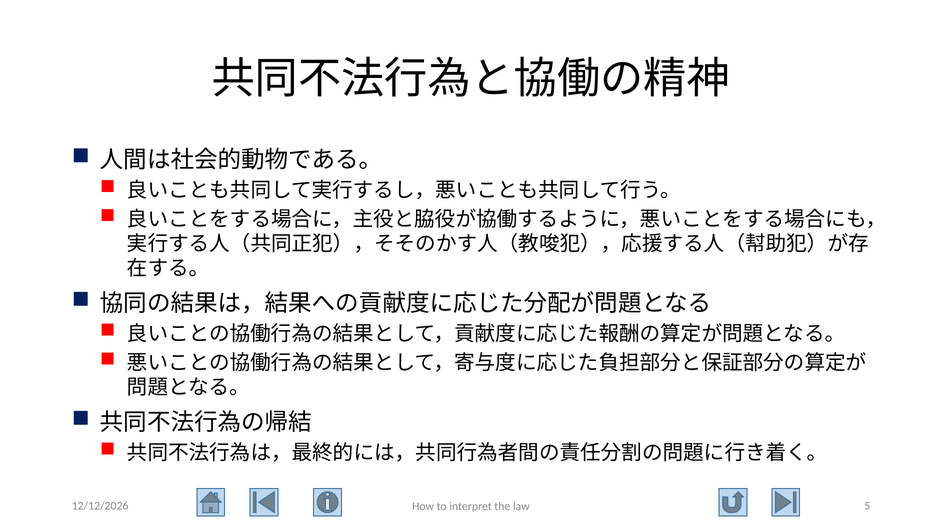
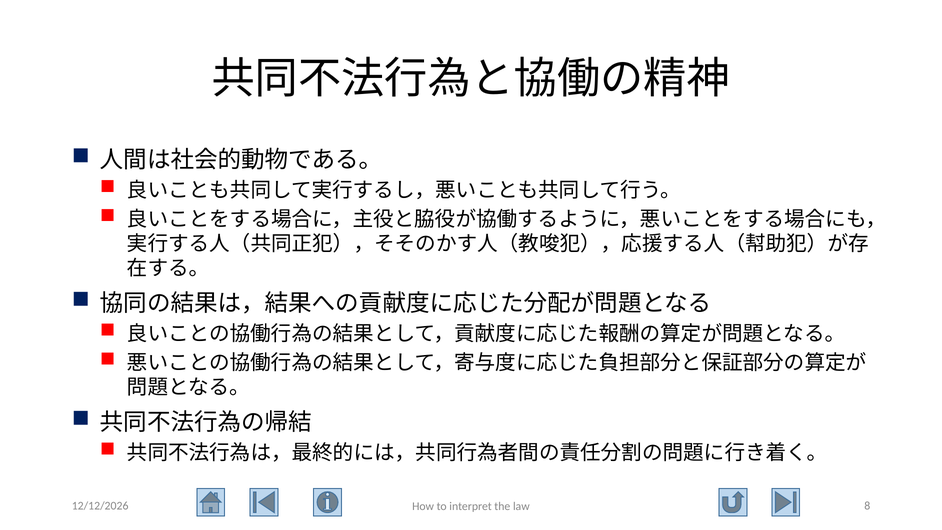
5: 5 -> 8 (867, 506)
